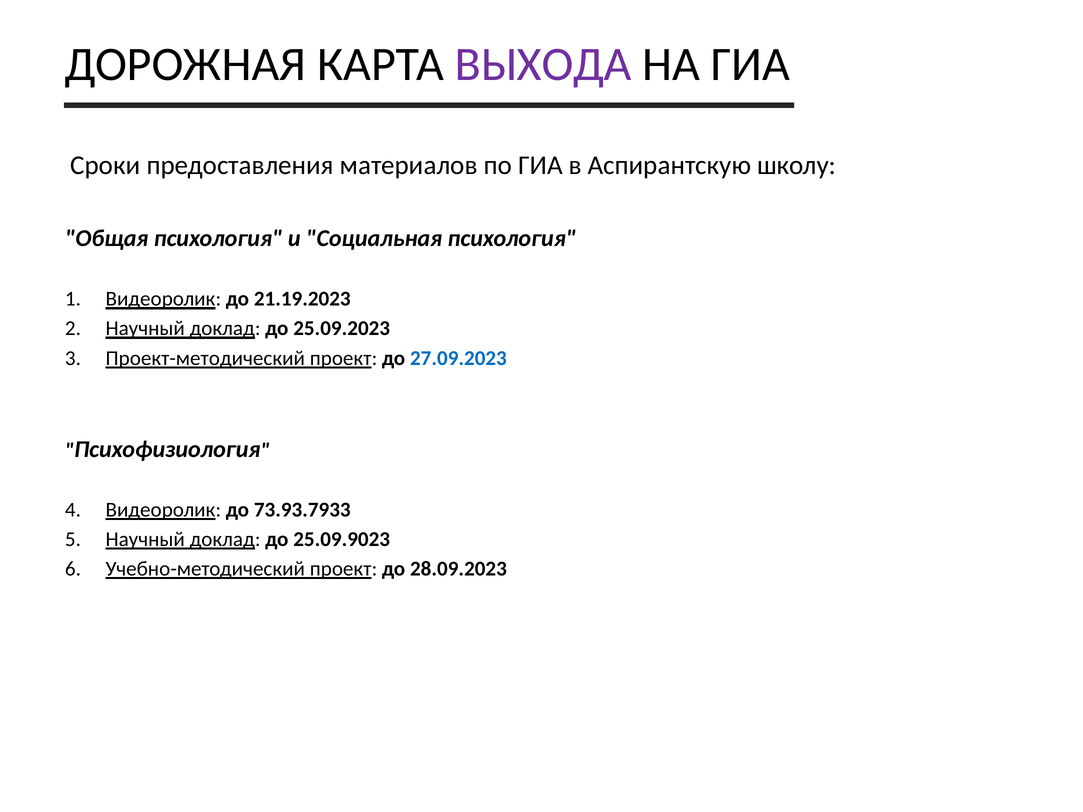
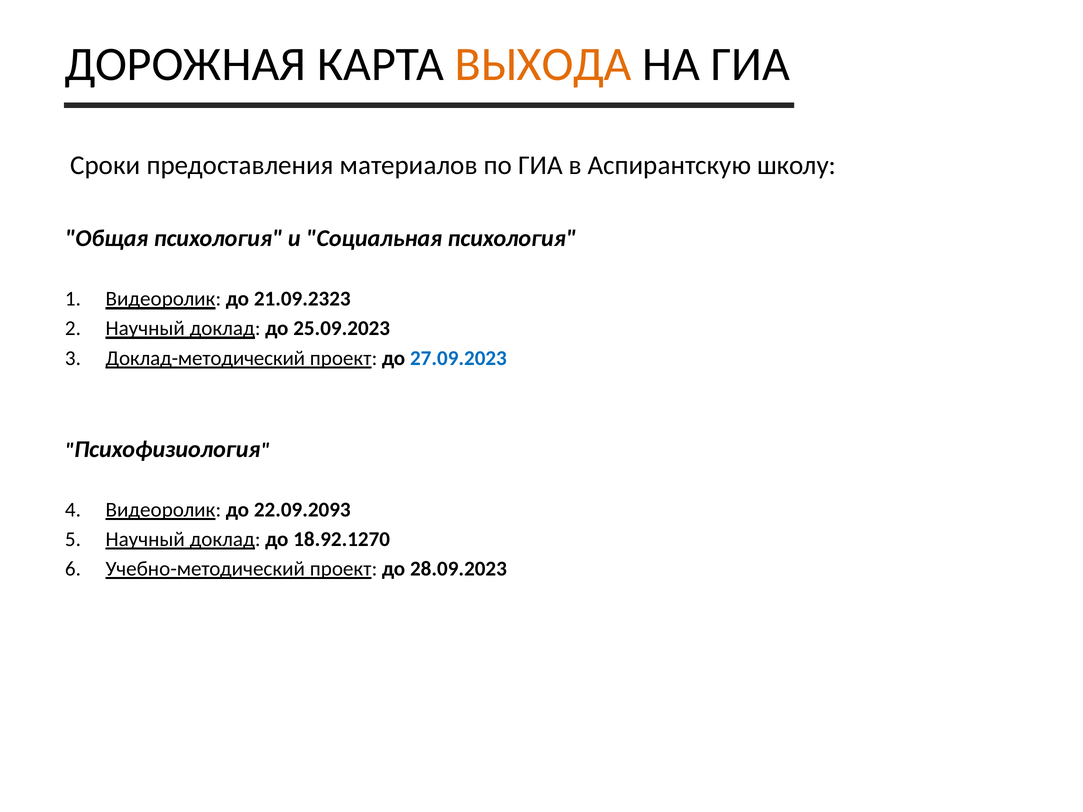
ВЫХОДА colour: purple -> orange (543, 64)
21.19.2023: 21.19.2023 -> 21.09.2323 (302, 299)
Проект-методический: Проект-методический -> Доклад-методический (205, 358)
73.93.7933: 73.93.7933 -> 22.09.2093 (302, 510)
25.09.9023: 25.09.9023 -> 18.92.1270 (342, 540)
